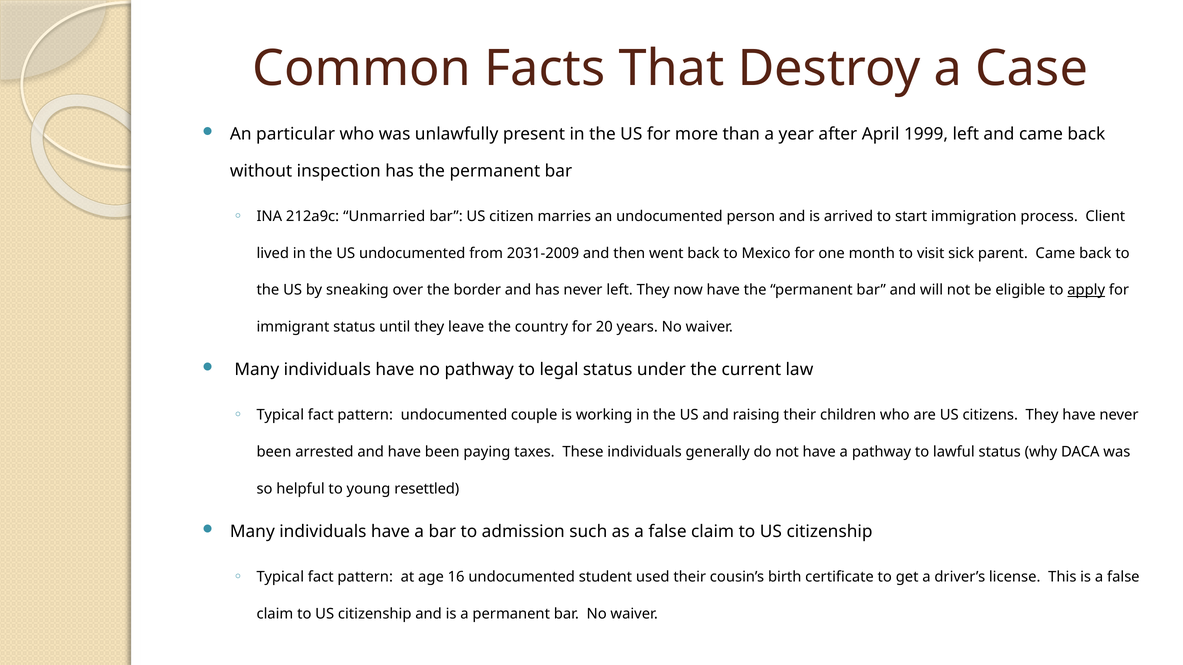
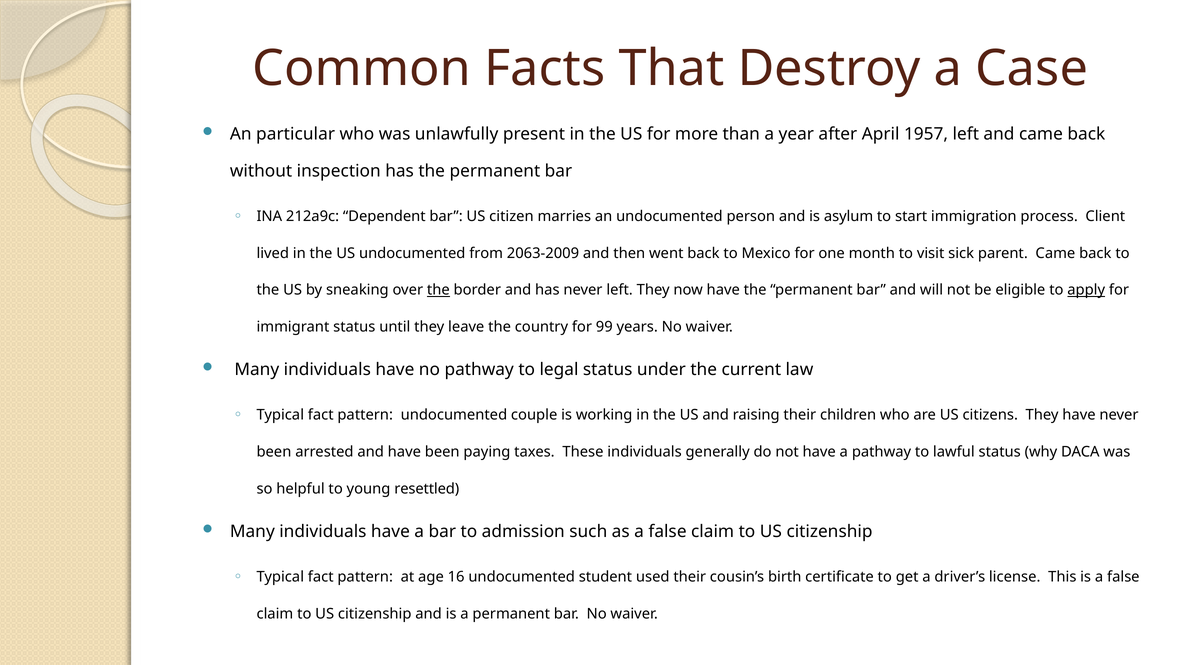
1999: 1999 -> 1957 (926, 134)
Unmarried: Unmarried -> Dependent (384, 216)
arrived: arrived -> asylum (849, 216)
2031-2009: 2031-2009 -> 2063-2009 (543, 253)
the underline: none -> present (438, 290)
20: 20 -> 99 (604, 327)
